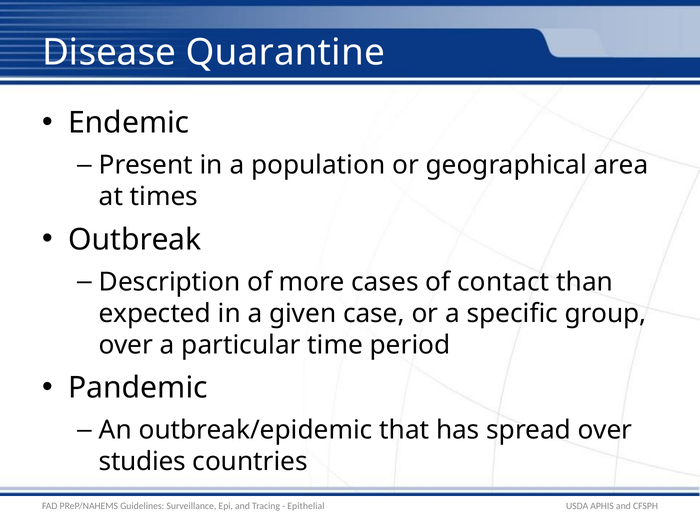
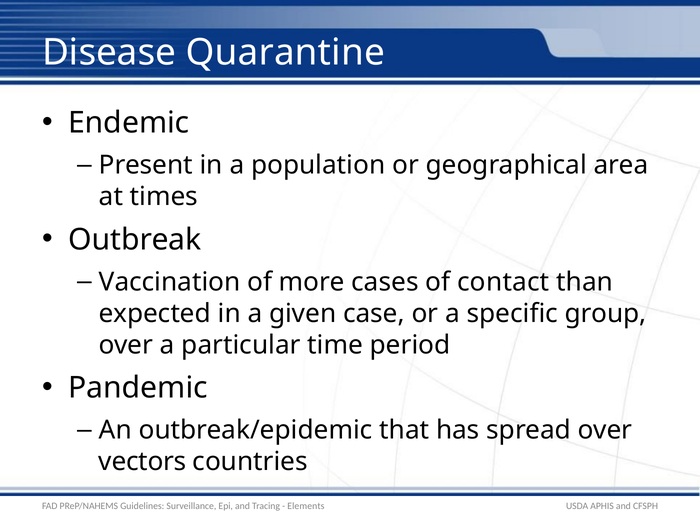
Description: Description -> Vaccination (170, 282)
studies: studies -> vectors (142, 462)
Epithelial: Epithelial -> Elements (306, 506)
